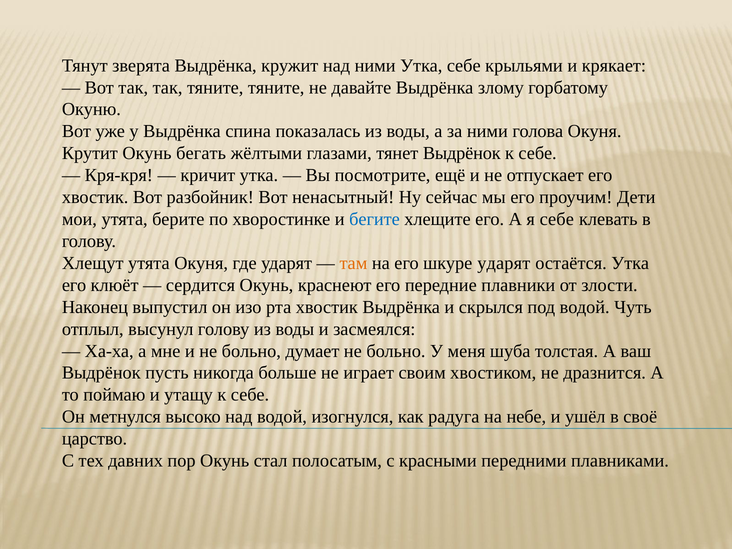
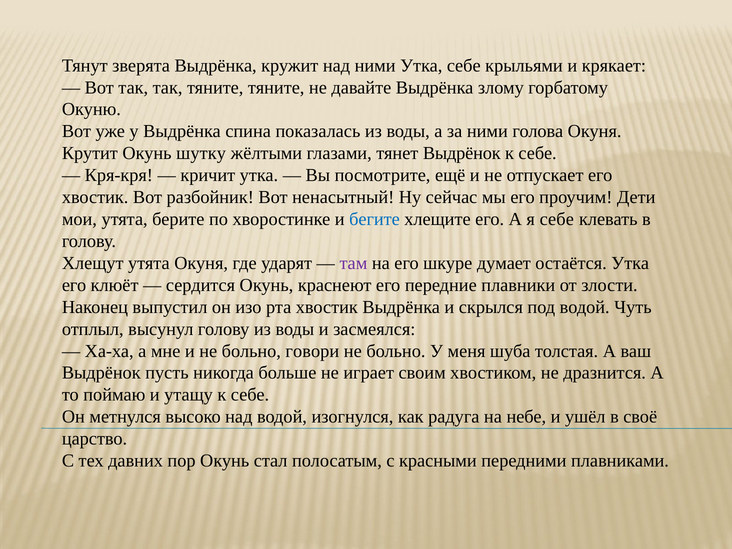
бегать: бегать -> шутку (201, 153)
там colour: orange -> purple (353, 263)
шкуре ударят: ударят -> думает (504, 263)
думает: думает -> говори (312, 351)
